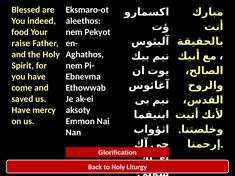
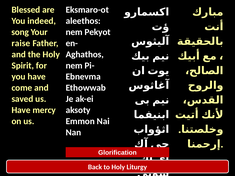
food: food -> song (20, 32)
